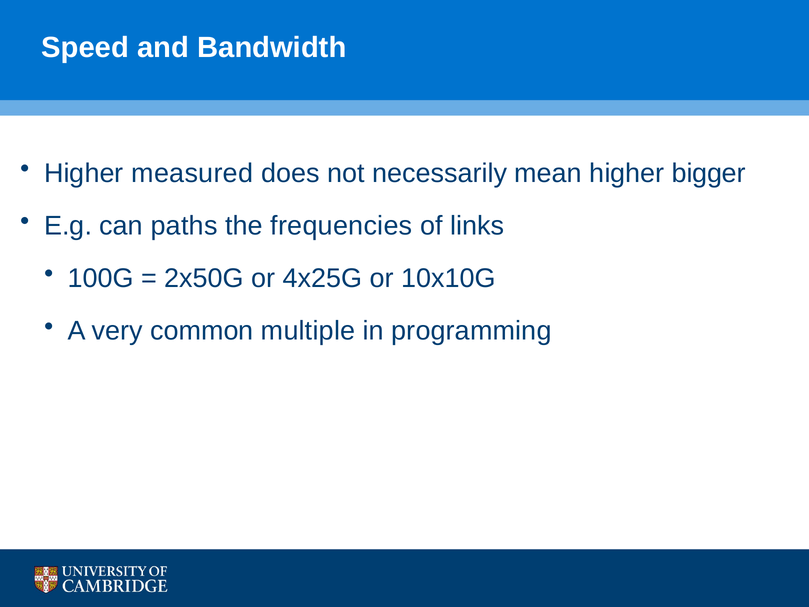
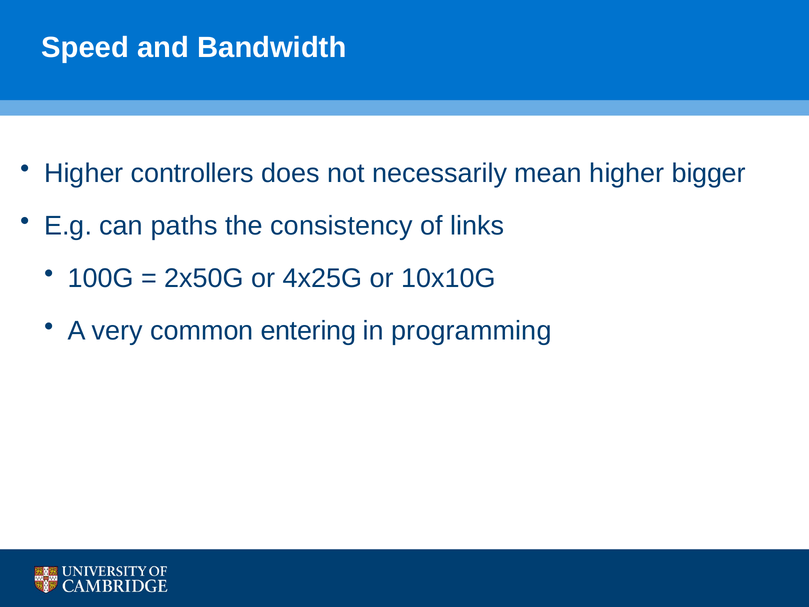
measured: measured -> controllers (192, 173)
frequencies: frequencies -> consistency (341, 226)
multiple: multiple -> entering (308, 331)
